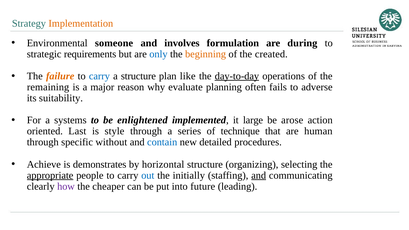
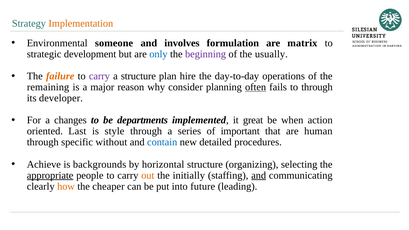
during: during -> matrix (302, 43)
requirements: requirements -> development (90, 54)
beginning colour: orange -> purple (206, 54)
created: created -> usually (271, 54)
carry colour: blue -> purple (99, 76)
like: like -> hire (188, 76)
day-to-day underline: present -> none (237, 76)
evaluate: evaluate -> consider (186, 87)
often underline: none -> present (256, 87)
to adverse: adverse -> through (317, 87)
suitability: suitability -> developer (61, 98)
systems: systems -> changes (70, 120)
enlightened: enlightened -> departments (143, 120)
large: large -> great (253, 120)
arose: arose -> when (292, 120)
technique: technique -> important (240, 131)
demonstrates: demonstrates -> backgrounds (100, 164)
out colour: blue -> orange (148, 175)
how colour: purple -> orange (66, 186)
